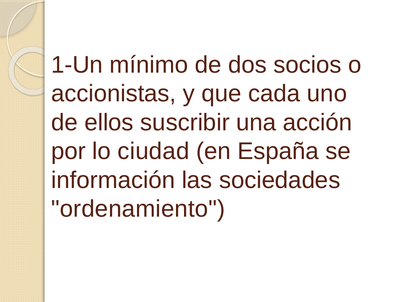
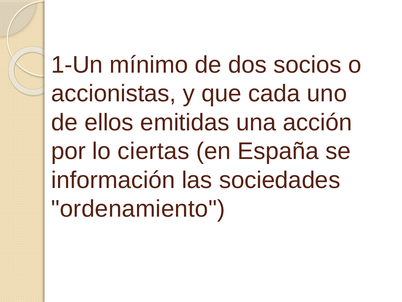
suscribir: suscribir -> emitidas (185, 122)
ciudad: ciudad -> ciertas (154, 151)
